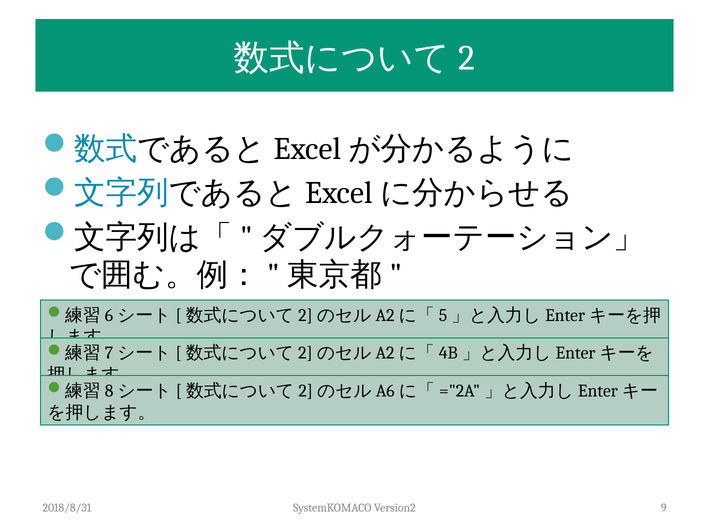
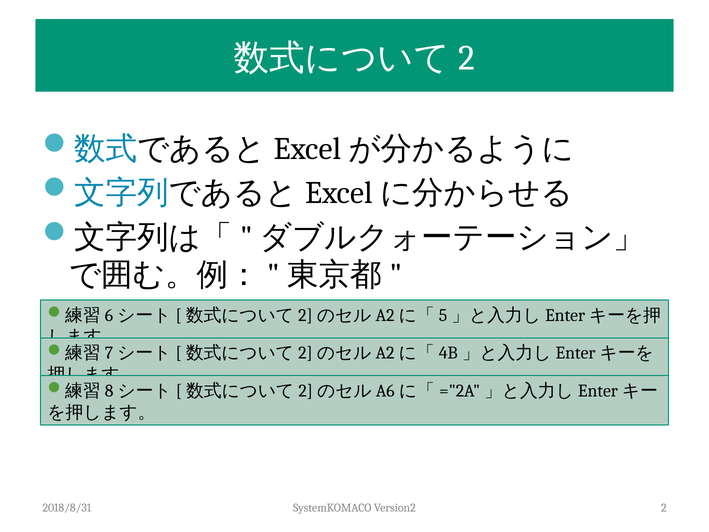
9: 9 -> 2 (664, 508)
